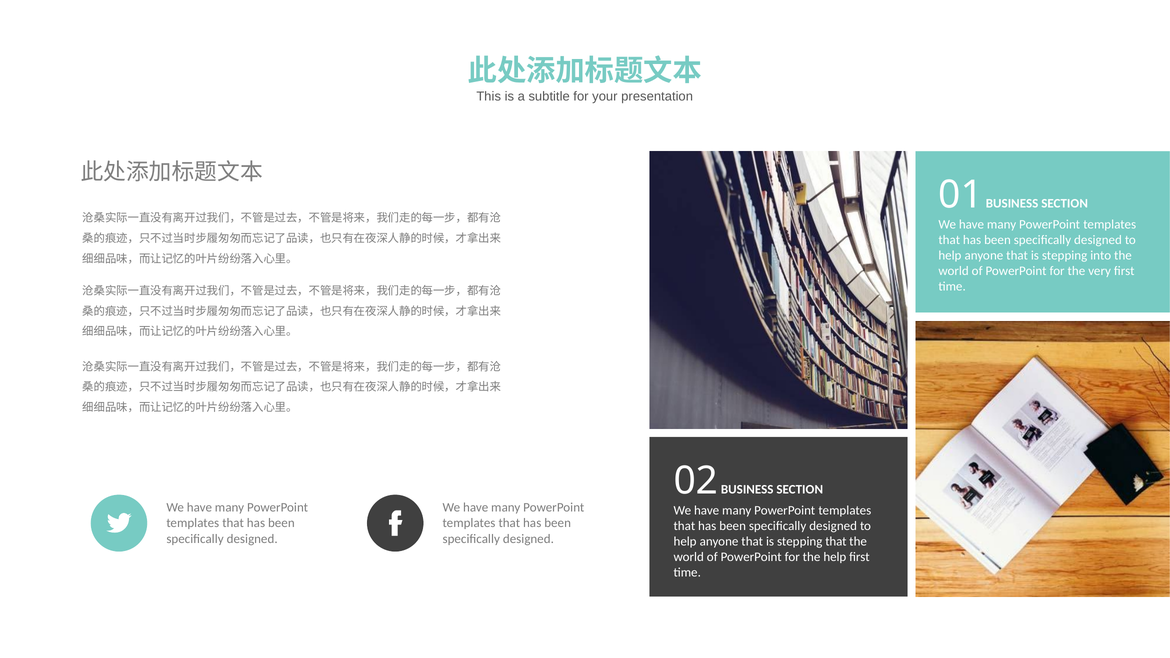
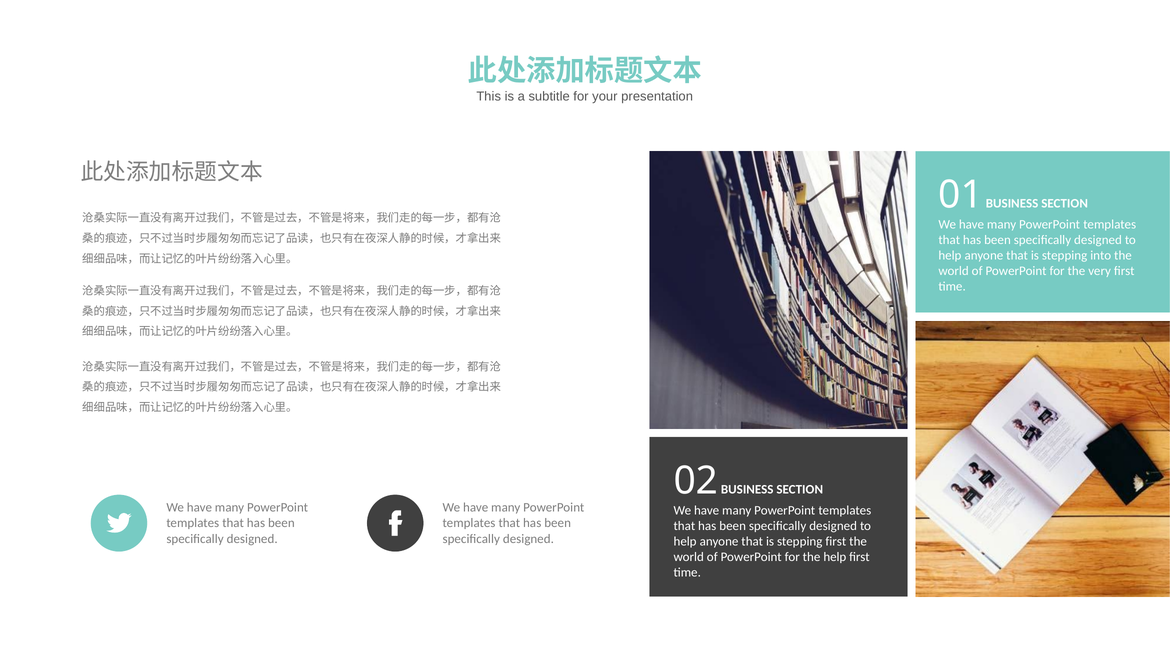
stepping that: that -> first (836, 541)
